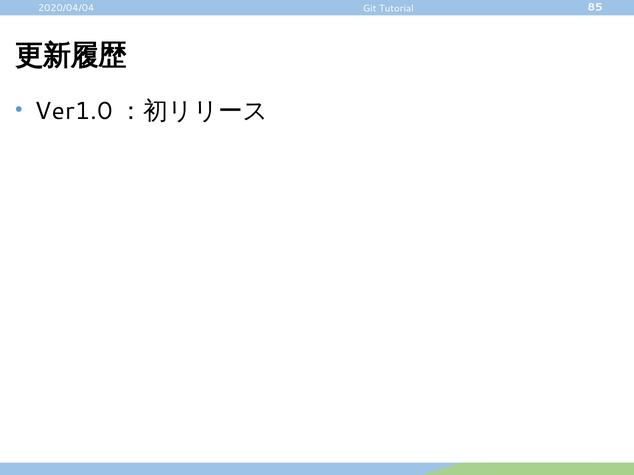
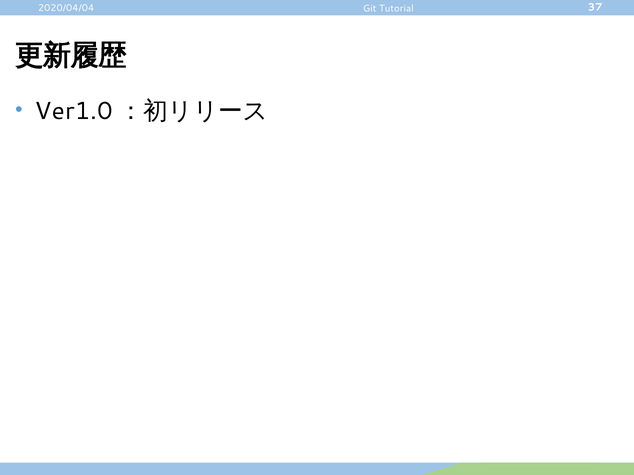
85: 85 -> 37 (595, 7)
